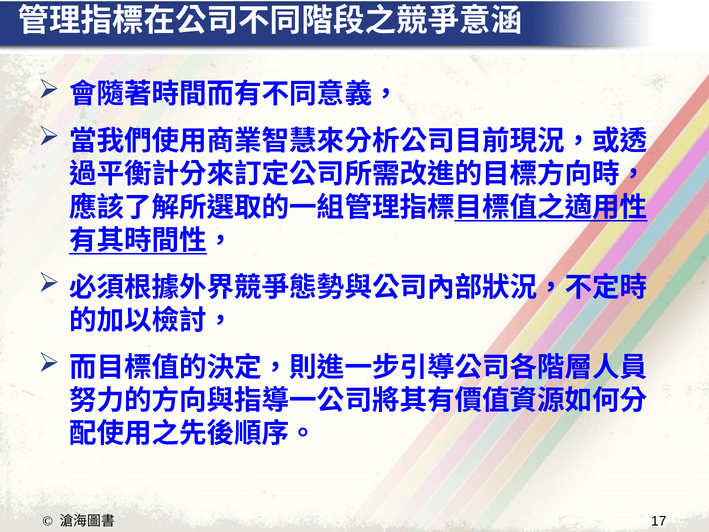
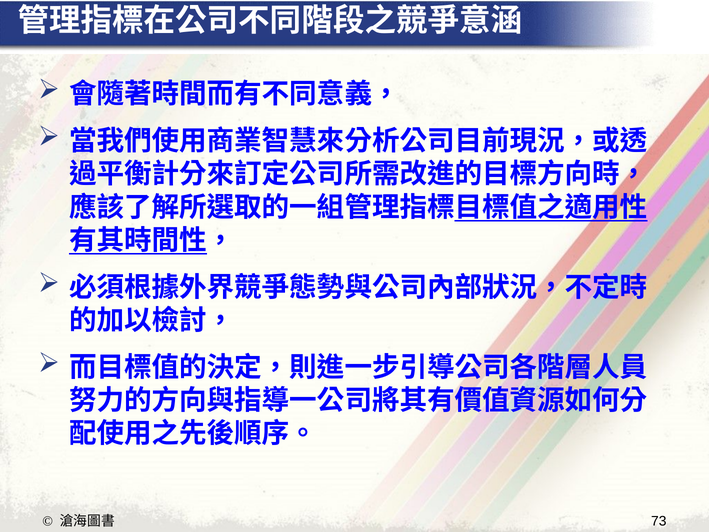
17: 17 -> 73 (659, 521)
